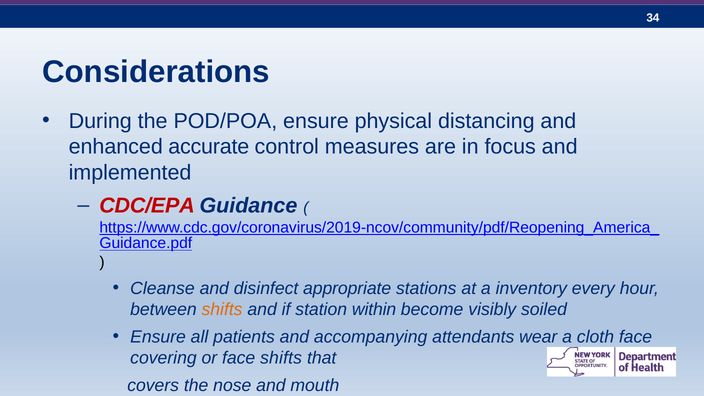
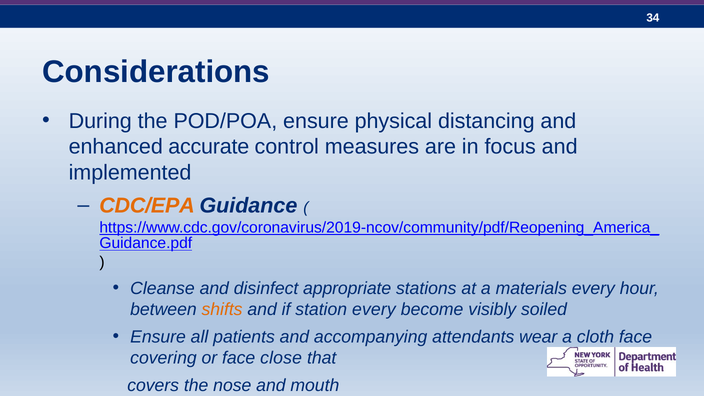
CDC/EPA colour: red -> orange (147, 206)
inventory: inventory -> materials (531, 288)
station within: within -> every (374, 310)
face shifts: shifts -> close (281, 358)
